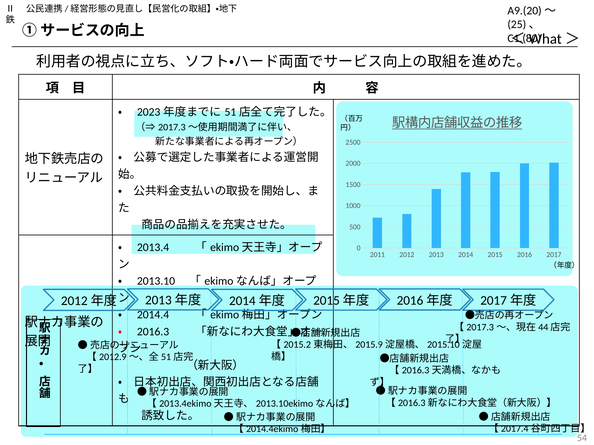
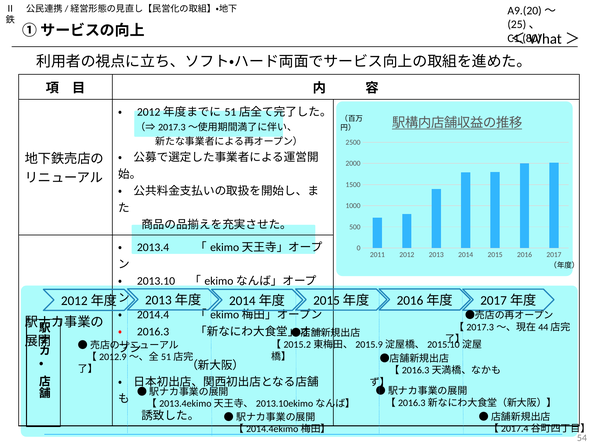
2023: 2023 -> 2012 (149, 112)
